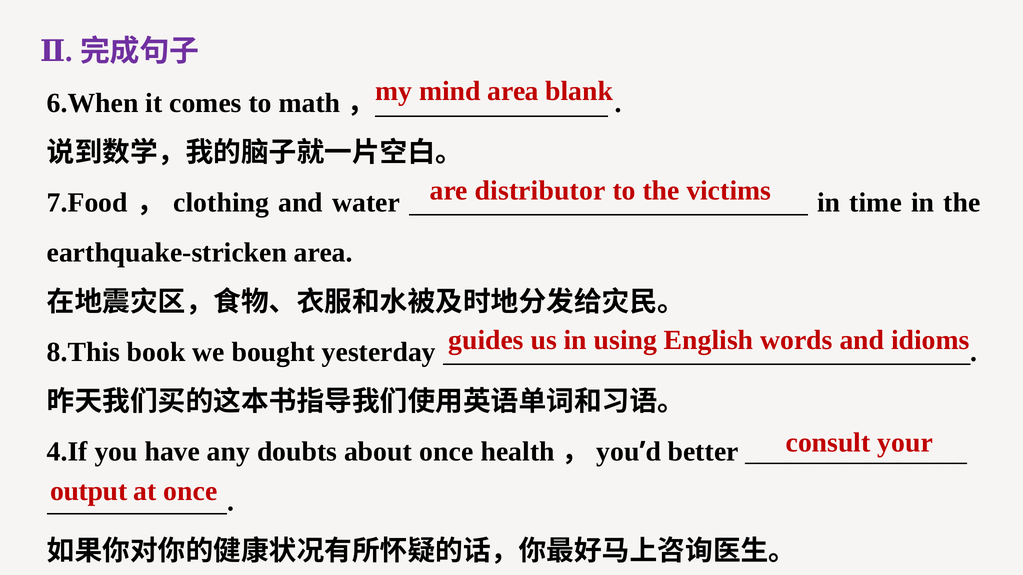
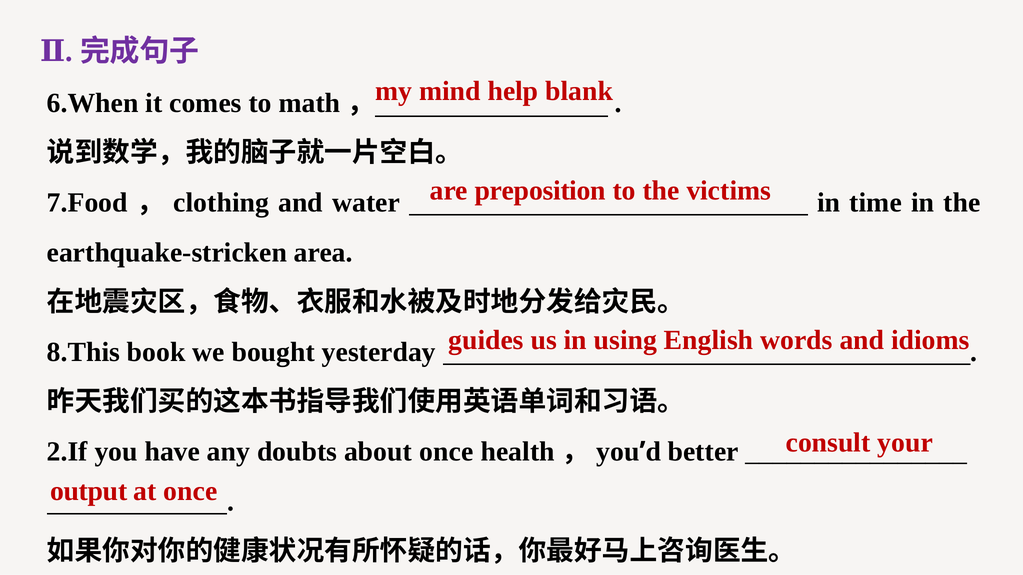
mind area: area -> help (513, 91)
distributor: distributor -> preposition (540, 191)
4.If: 4.If -> 2.If (67, 452)
